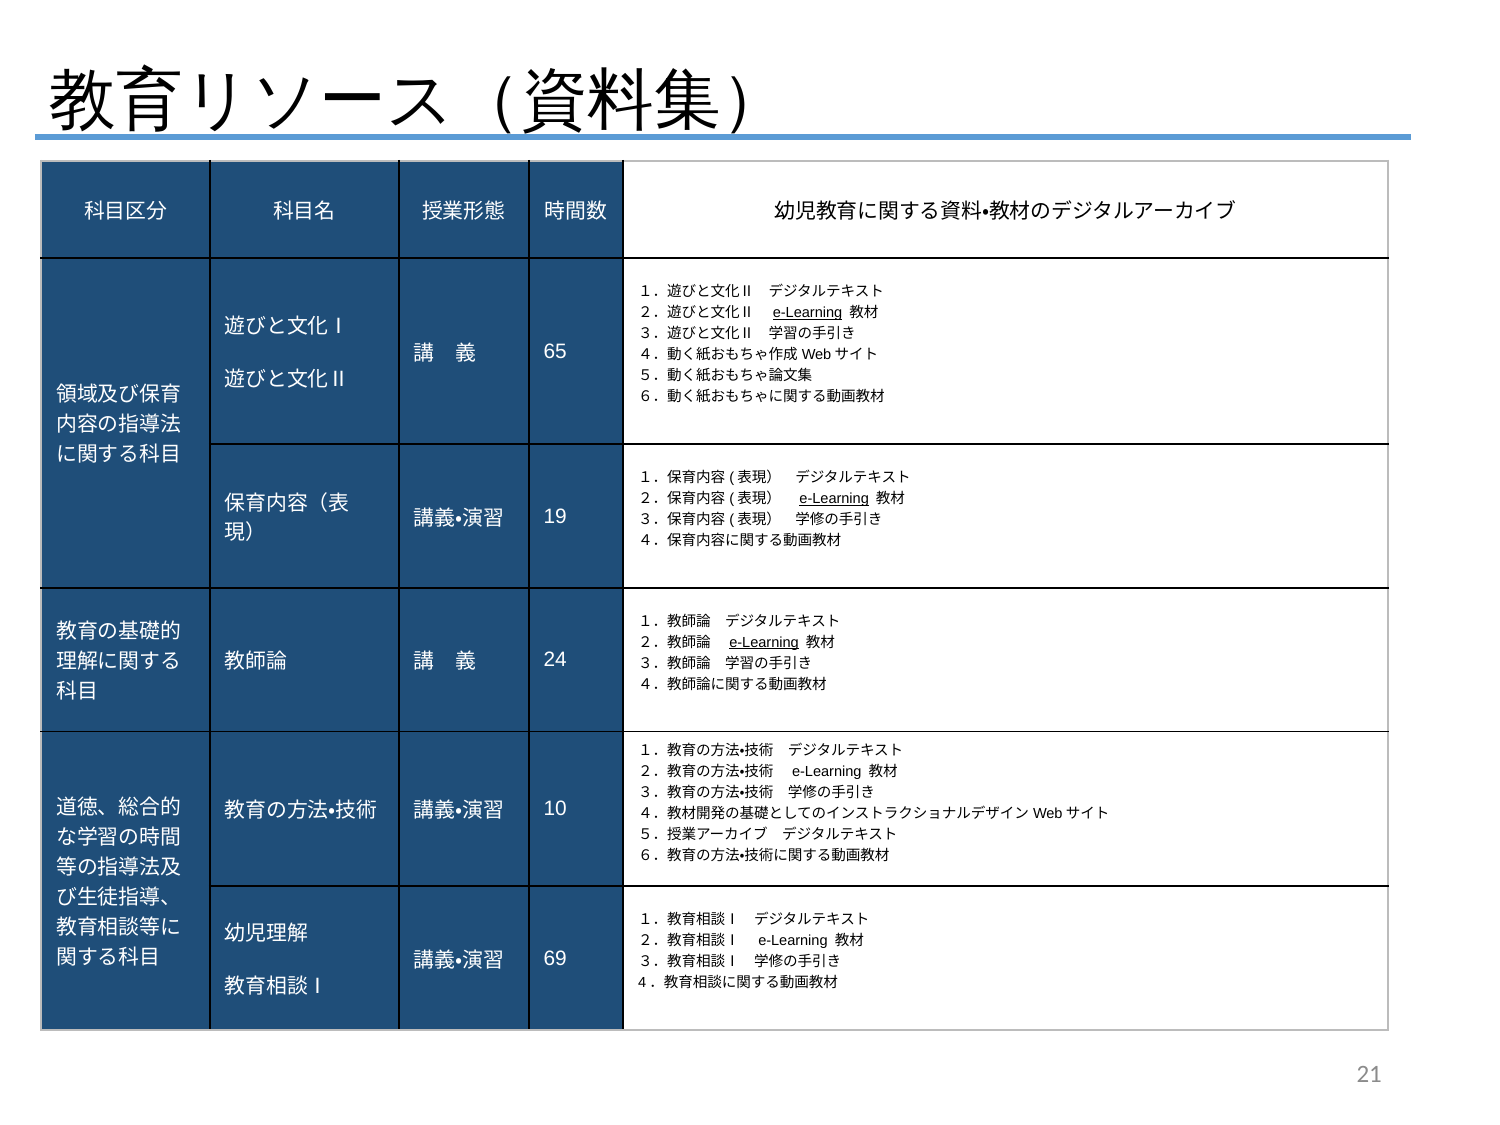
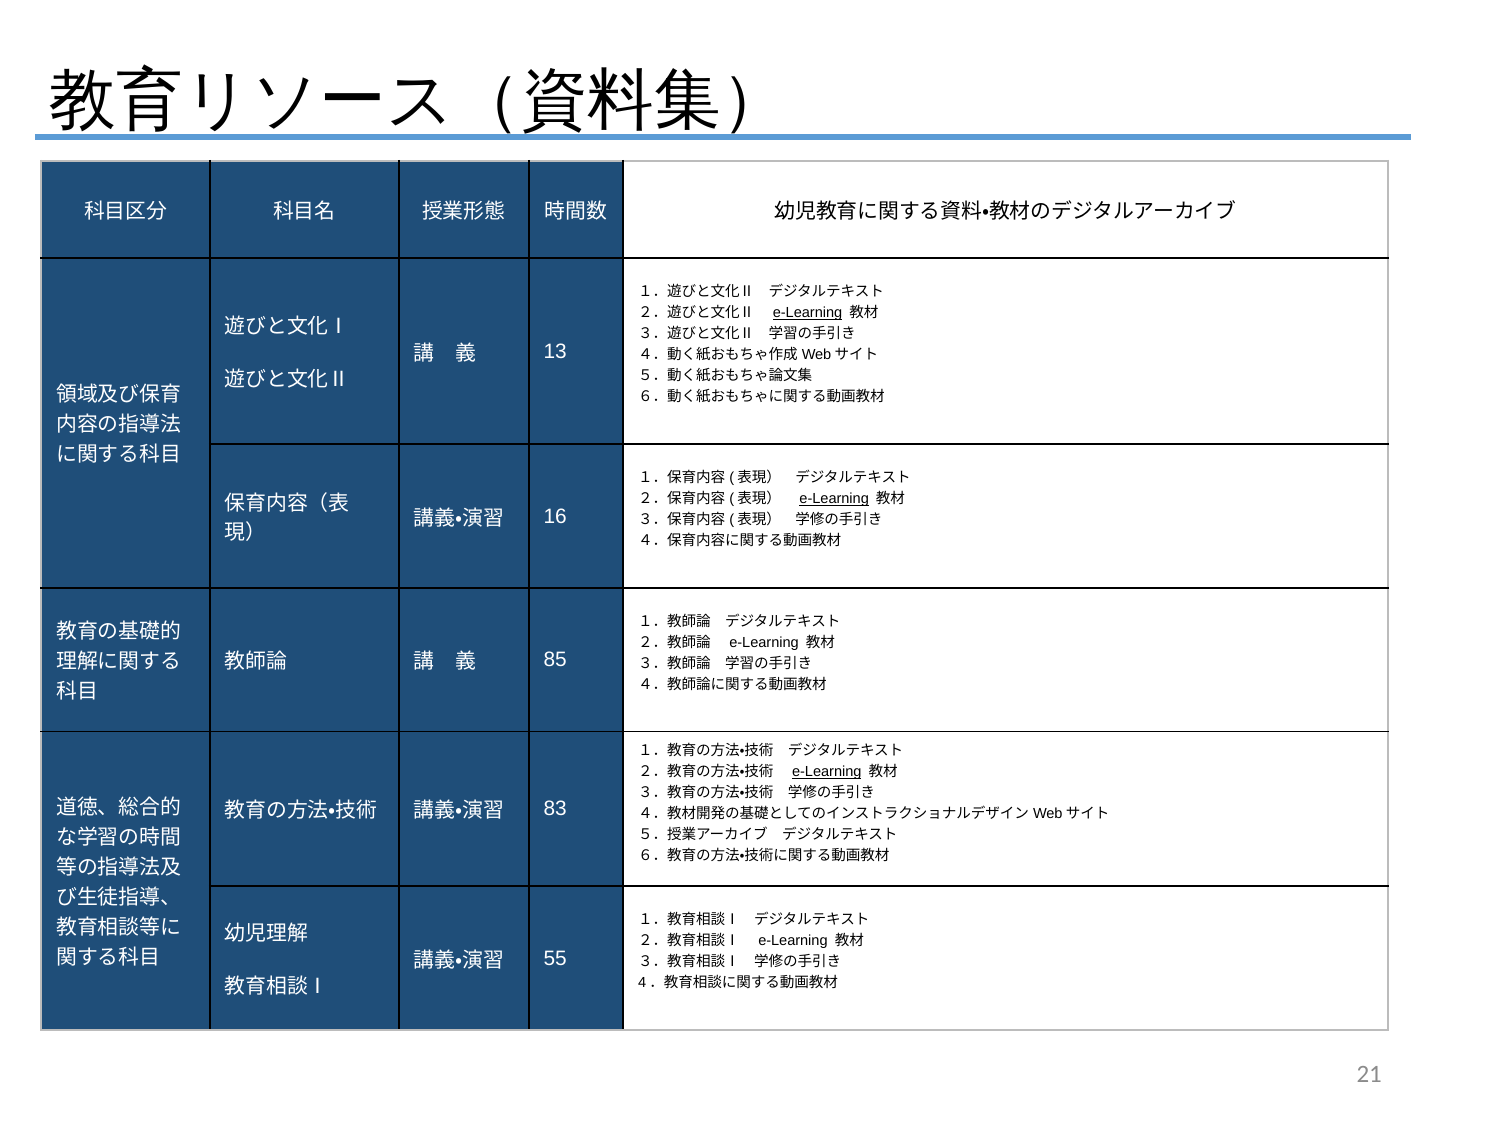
65: 65 -> 13 (555, 351)
19: 19 -> 16 (555, 516)
e-Learning underline: present -> none (764, 642)
24: 24 -> 85 (555, 660)
e-Learning underline: none -> present (827, 772)
10: 10 -> 83 (555, 809)
69: 69 -> 55 (555, 958)
